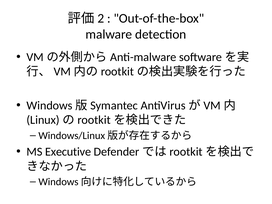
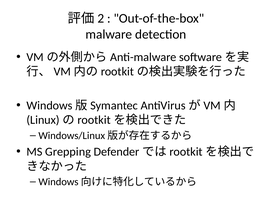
Executive: Executive -> Grepping (68, 152)
